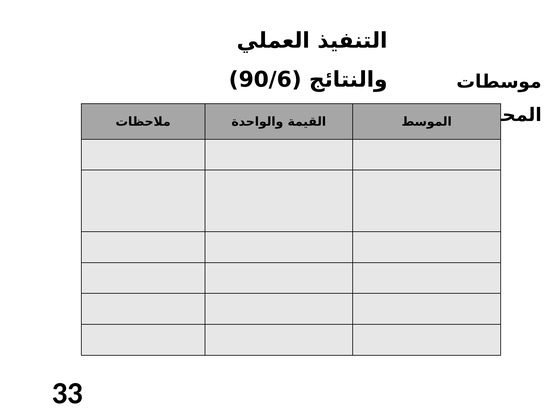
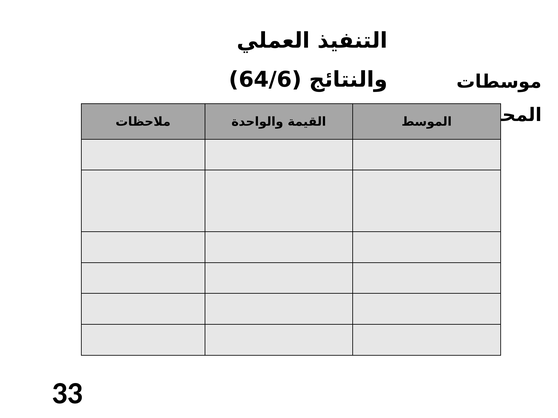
90/6: 90/6 -> 64/6 (265, 80)
